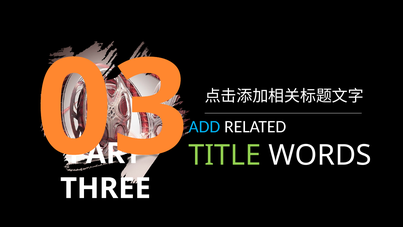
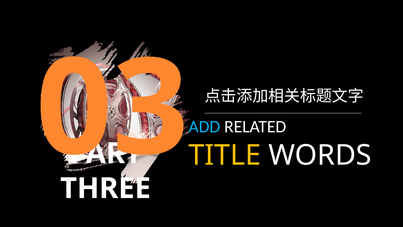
TITLE colour: light green -> yellow (225, 155)
